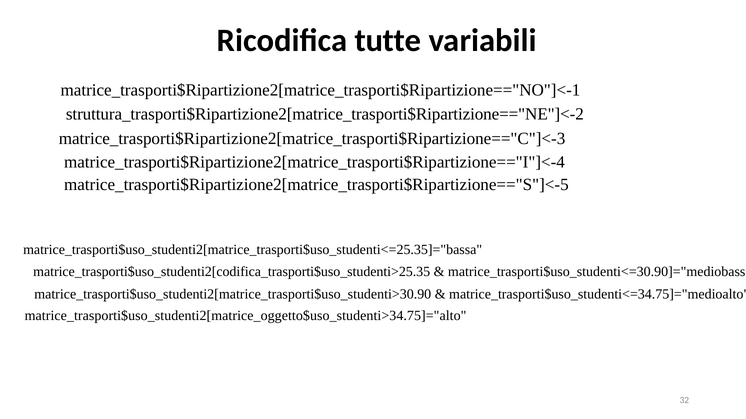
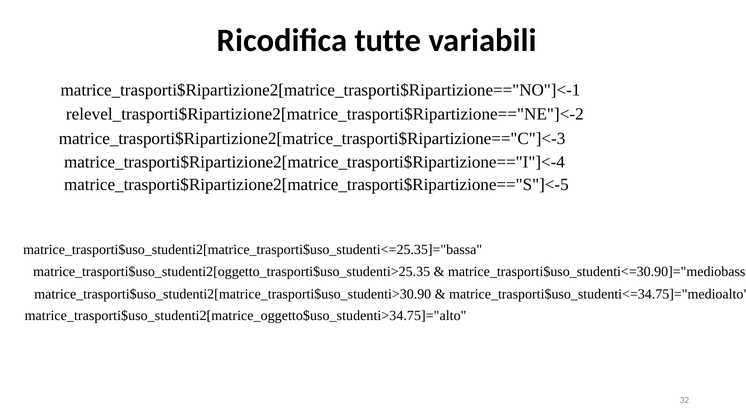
struttura_trasporti$Ripartizione2[matrice_trasporti$Ripartizione=="NE"]<-2: struttura_trasporti$Ripartizione2[matrice_trasporti$Ripartizione=="NE"]<-2 -> relevel_trasporti$Ripartizione2[matrice_trasporti$Ripartizione=="NE"]<-2 (325, 115)
matrice_trasporti$uso_studenti2[codifica_trasporti$uso_studenti>25.35: matrice_trasporti$uso_studenti2[codifica_trasporti$uso_studenti>25.35 -> matrice_trasporti$uso_studenti2[oggetto_trasporti$uso_studenti>25.35 (232, 272)
